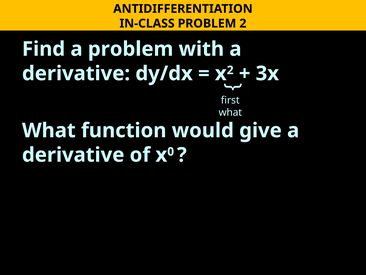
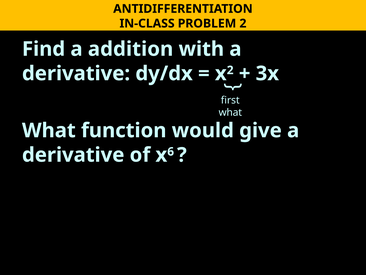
a problem: problem -> addition (131, 49)
0: 0 -> 6 (171, 151)
